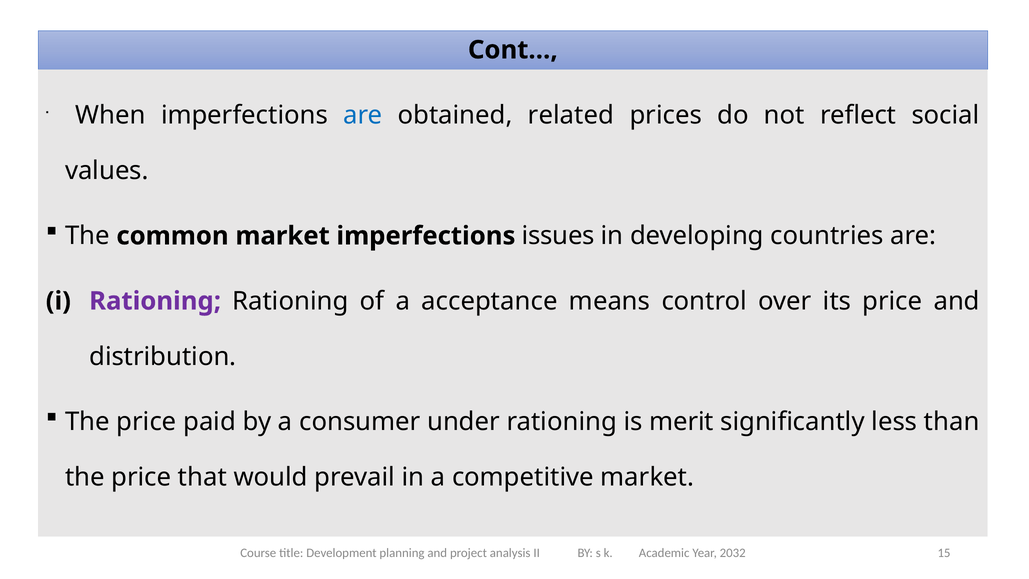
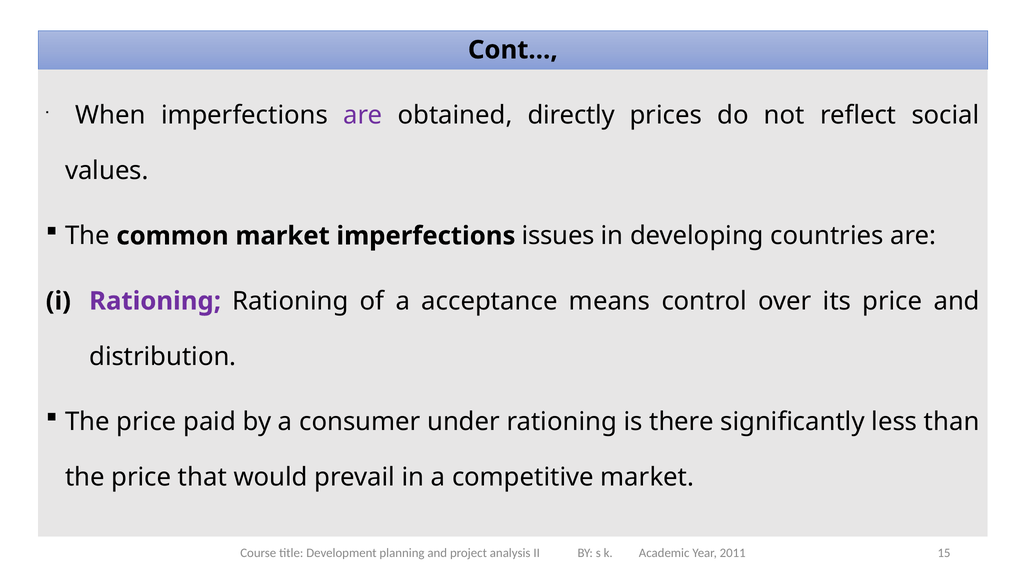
are colour: blue -> purple (363, 115)
related: related -> directly (571, 115)
merit: merit -> there (682, 422)
2032: 2032 -> 2011 (733, 553)
